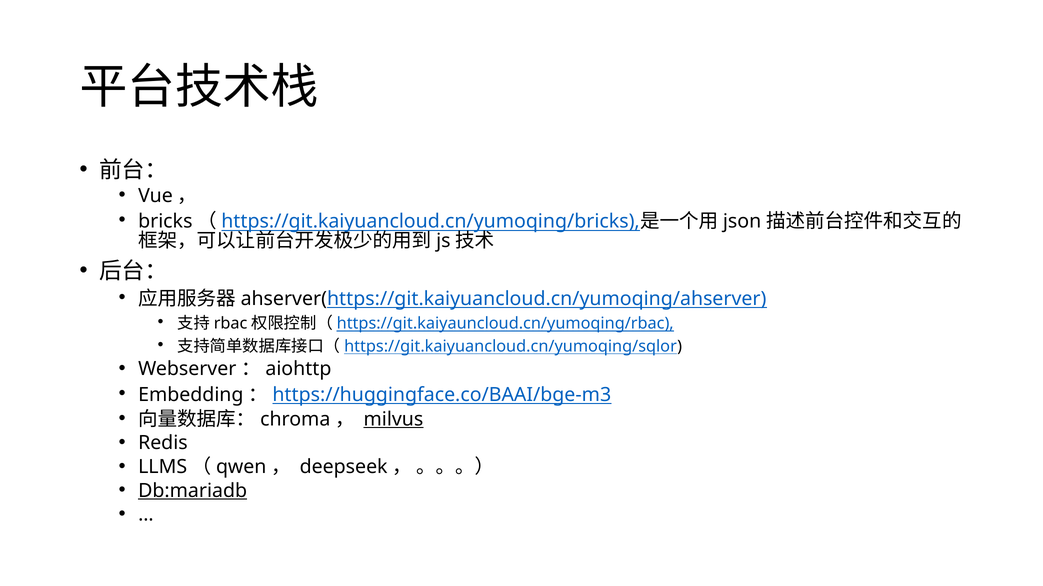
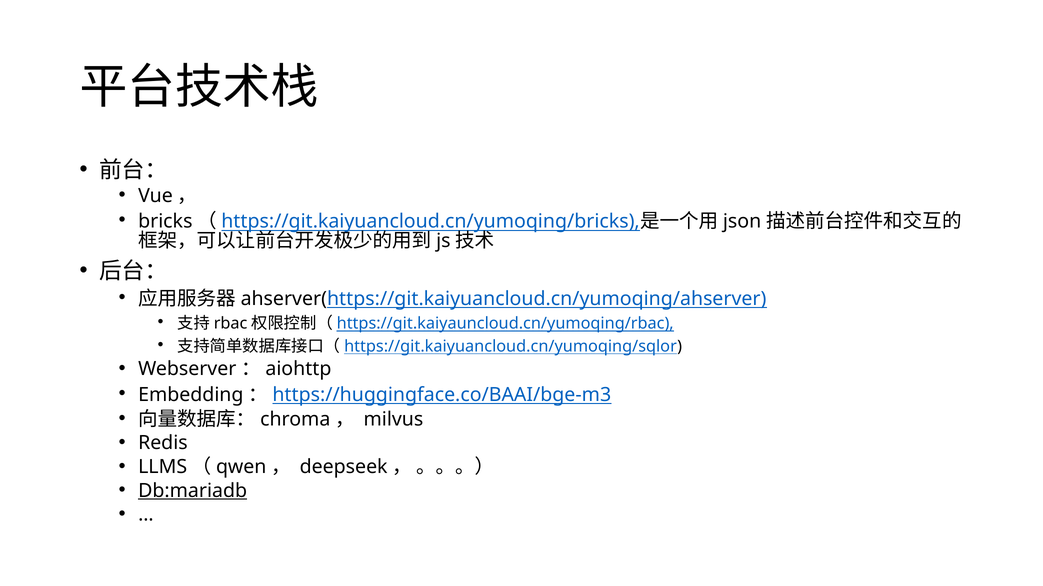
milvus underline: present -> none (393, 420)
